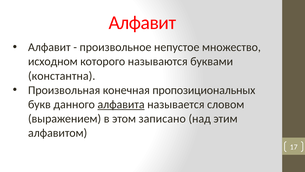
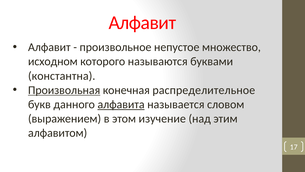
Произвольная underline: none -> present (64, 90)
пропозициональных: пропозициональных -> распределительное (204, 90)
записано: записано -> изучение (162, 118)
